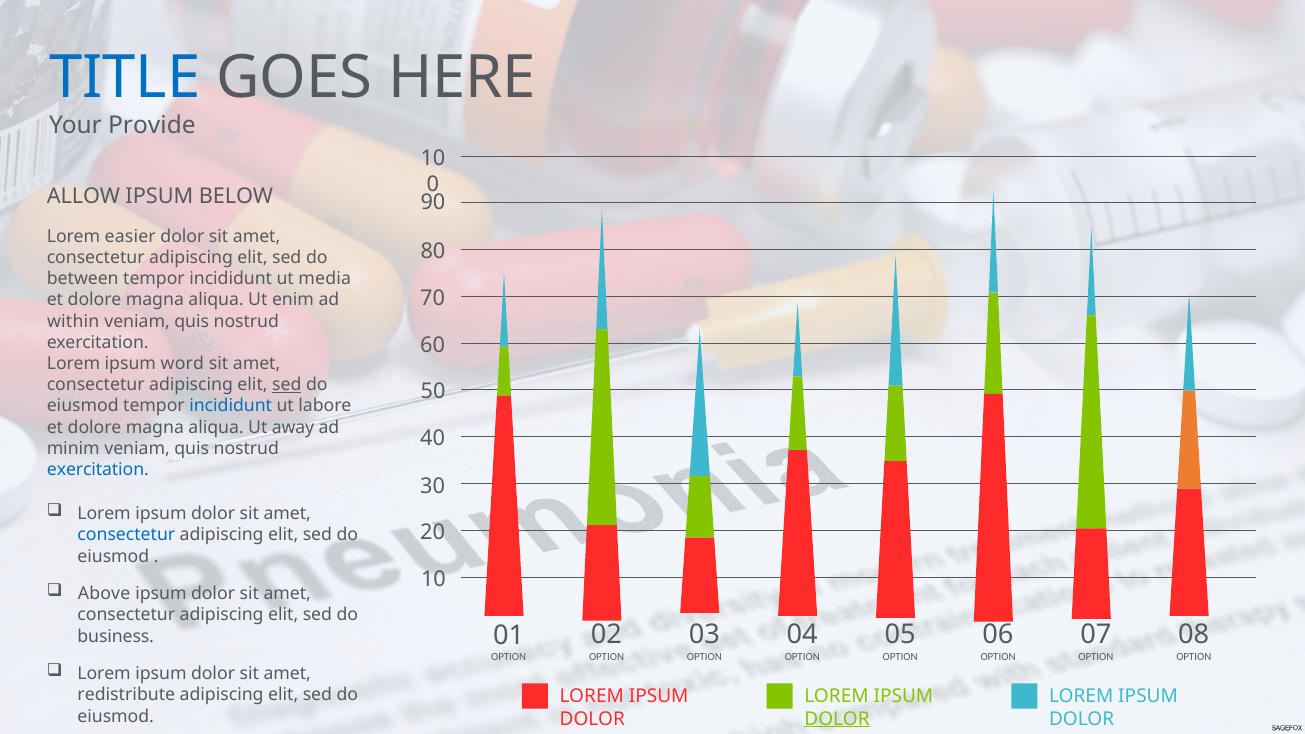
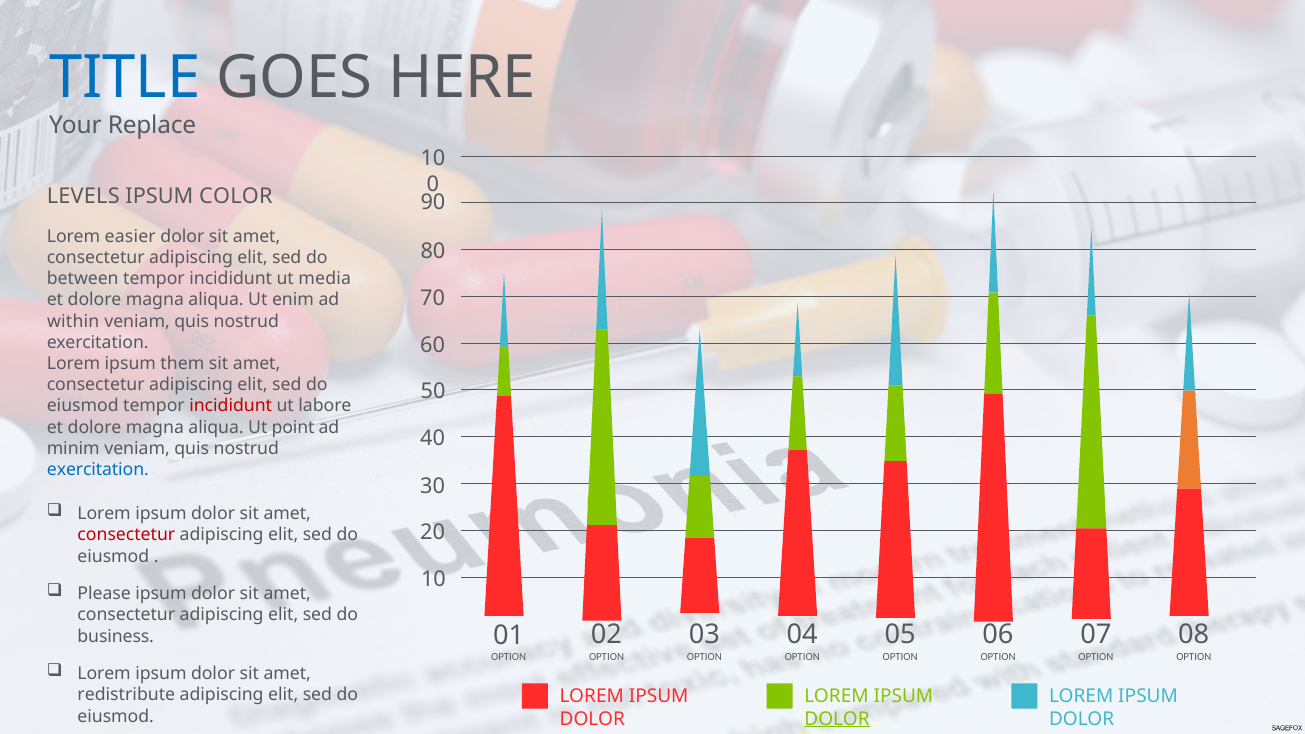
Provide: Provide -> Replace (152, 126)
ALLOW: ALLOW -> LEVELS (83, 197)
BELOW: BELOW -> COLOR (236, 197)
word: word -> them (182, 364)
sed underline: present -> none (287, 385)
incididunt colour: blue -> red (231, 406)
away: away -> point (293, 427)
consectetur colour: blue -> red (126, 535)
Above: Above -> Please (104, 594)
